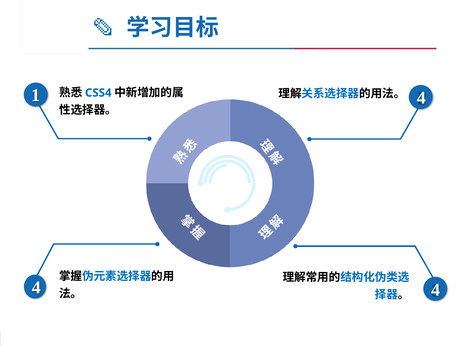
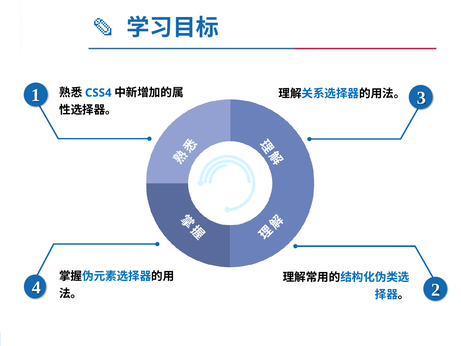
1 4: 4 -> 3 (421, 98)
4: 4 -> 2 (436, 290)
